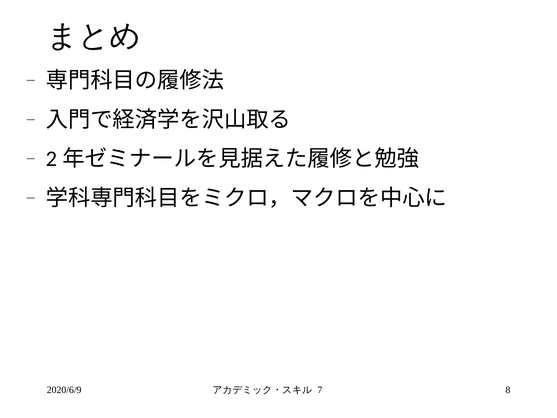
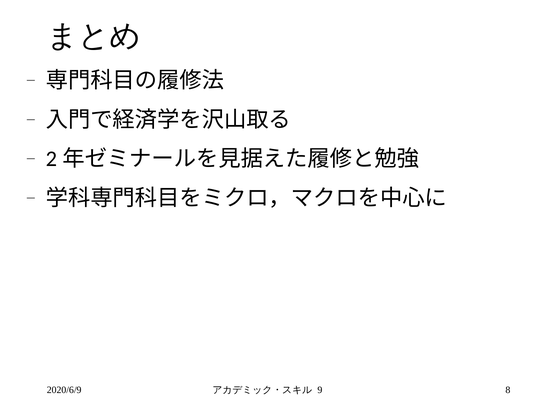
7: 7 -> 9 (320, 390)
